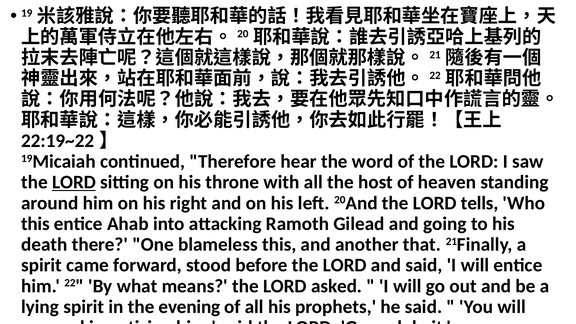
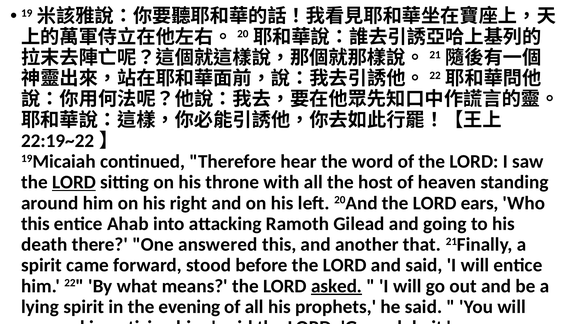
tells: tells -> ears (480, 203)
blameless: blameless -> answered (218, 245)
asked underline: none -> present (337, 286)
